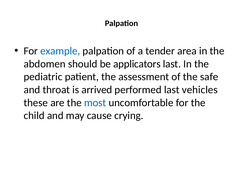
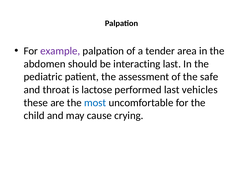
example colour: blue -> purple (60, 51)
applicators: applicators -> interacting (137, 64)
arrived: arrived -> lactose (97, 90)
